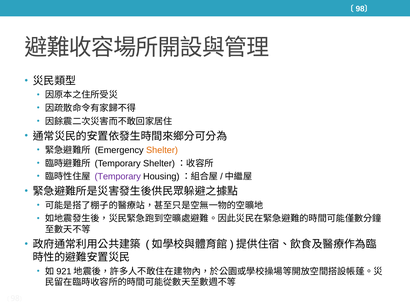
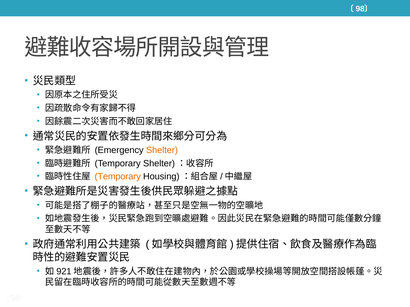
Temporary colour: purple -> orange (118, 177)
